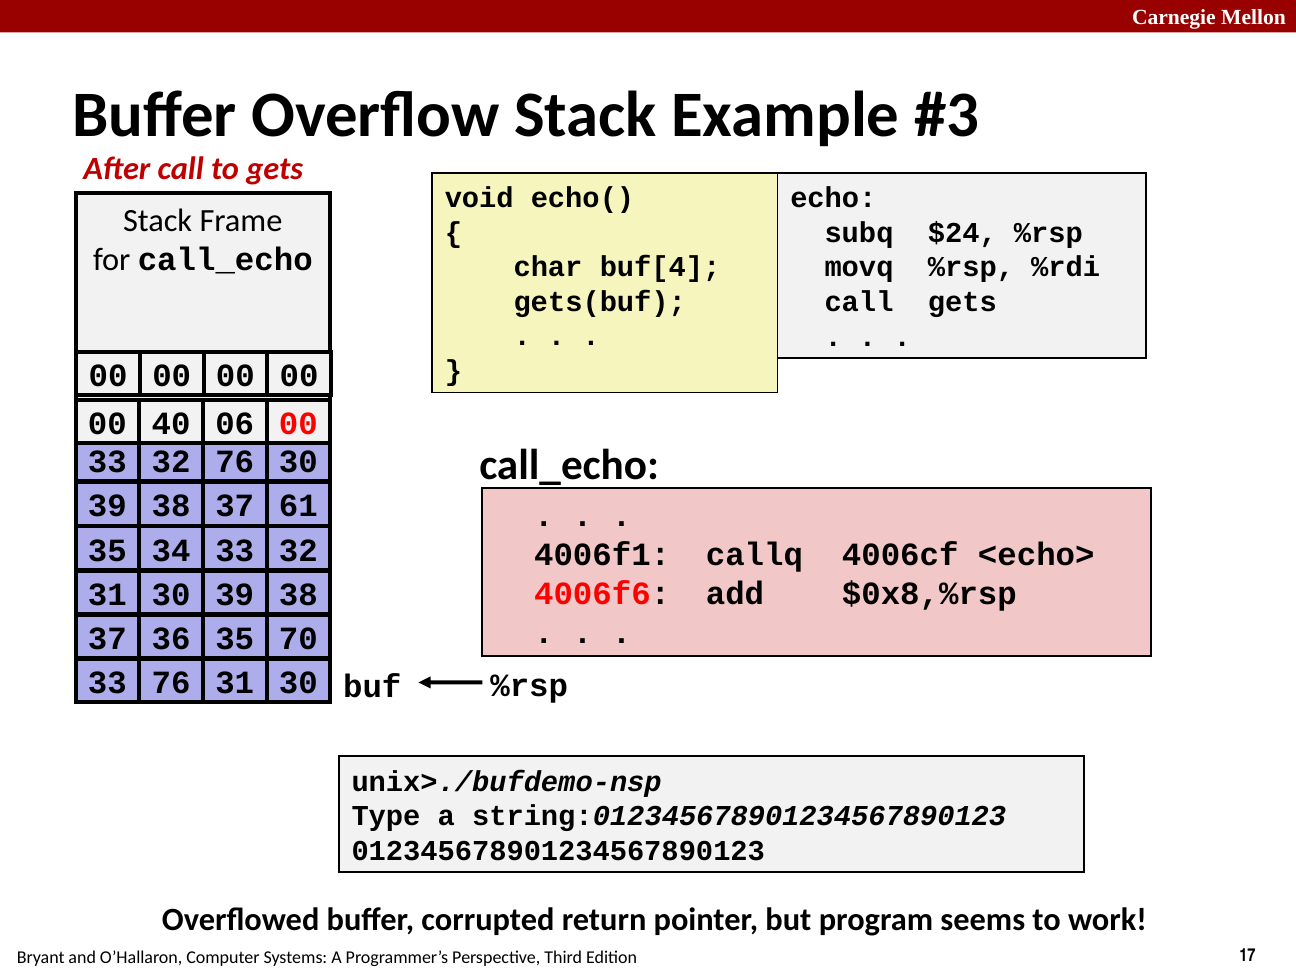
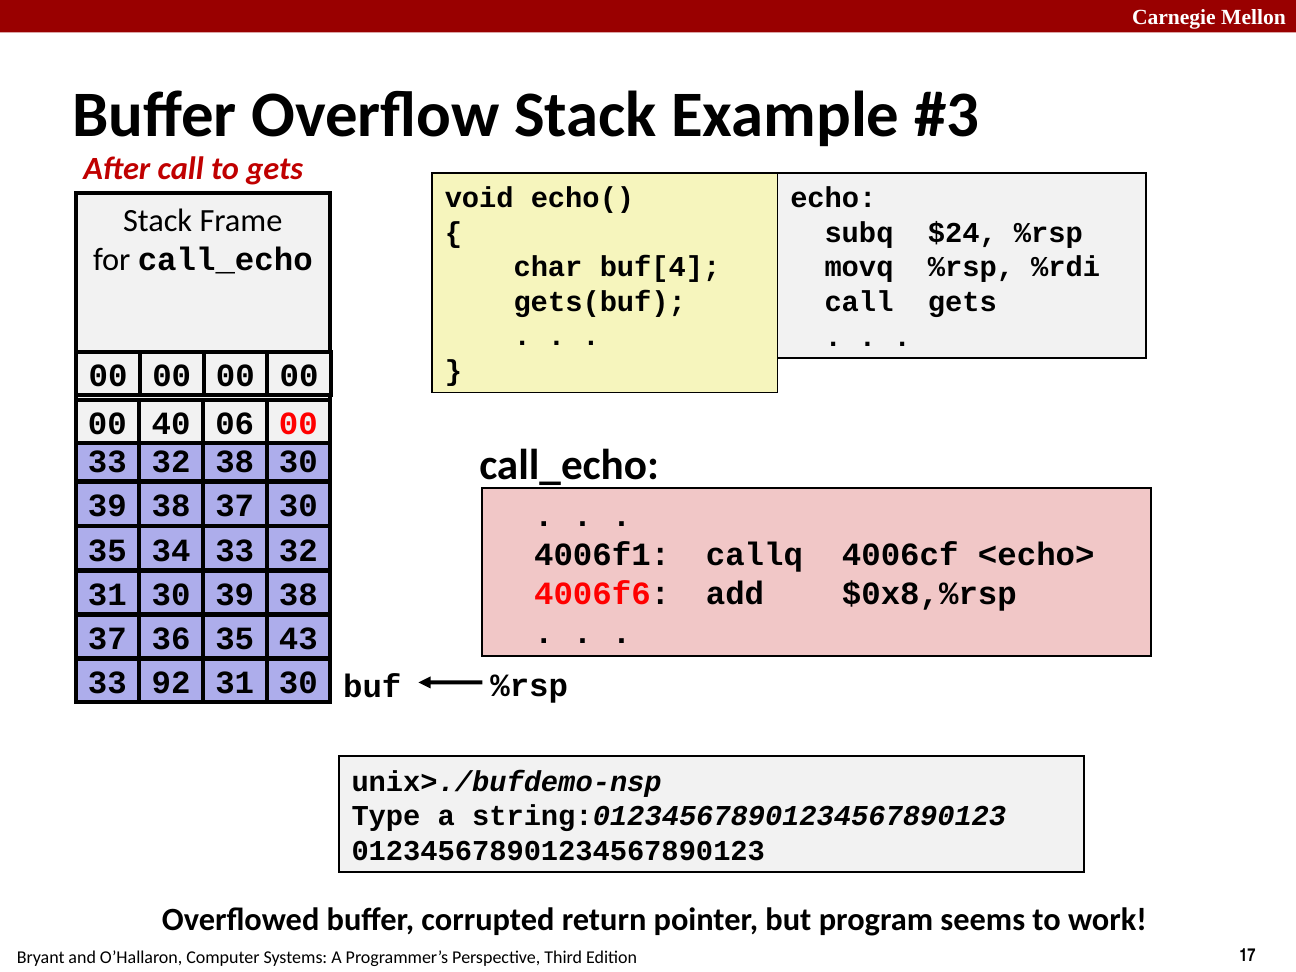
32 76: 76 -> 38 (235, 462)
37 61: 61 -> 30 (298, 506)
70: 70 -> 43 (298, 639)
33 76: 76 -> 92 (171, 683)
